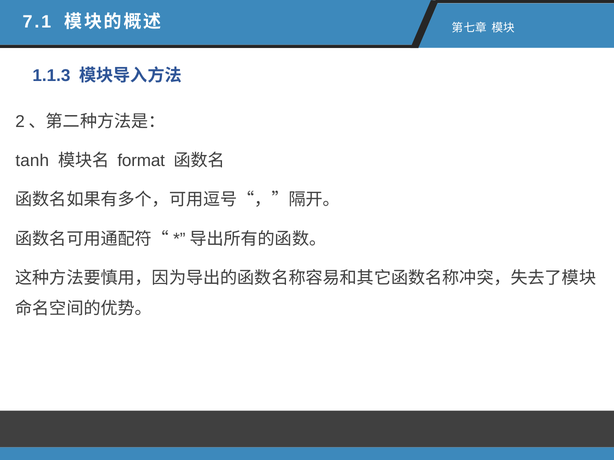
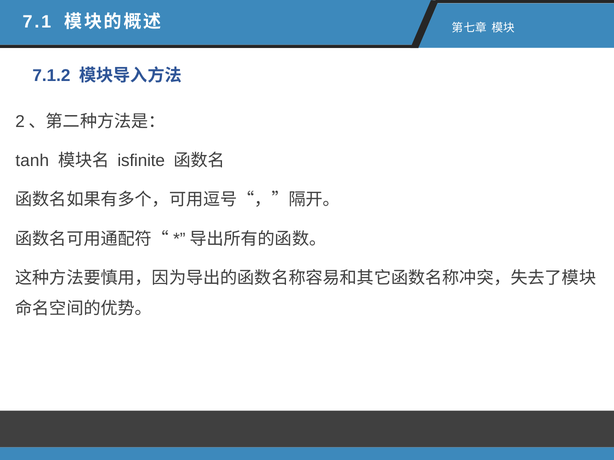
1.1.3: 1.1.3 -> 7.1.2 (51, 76)
format: format -> isfinite (141, 161)
